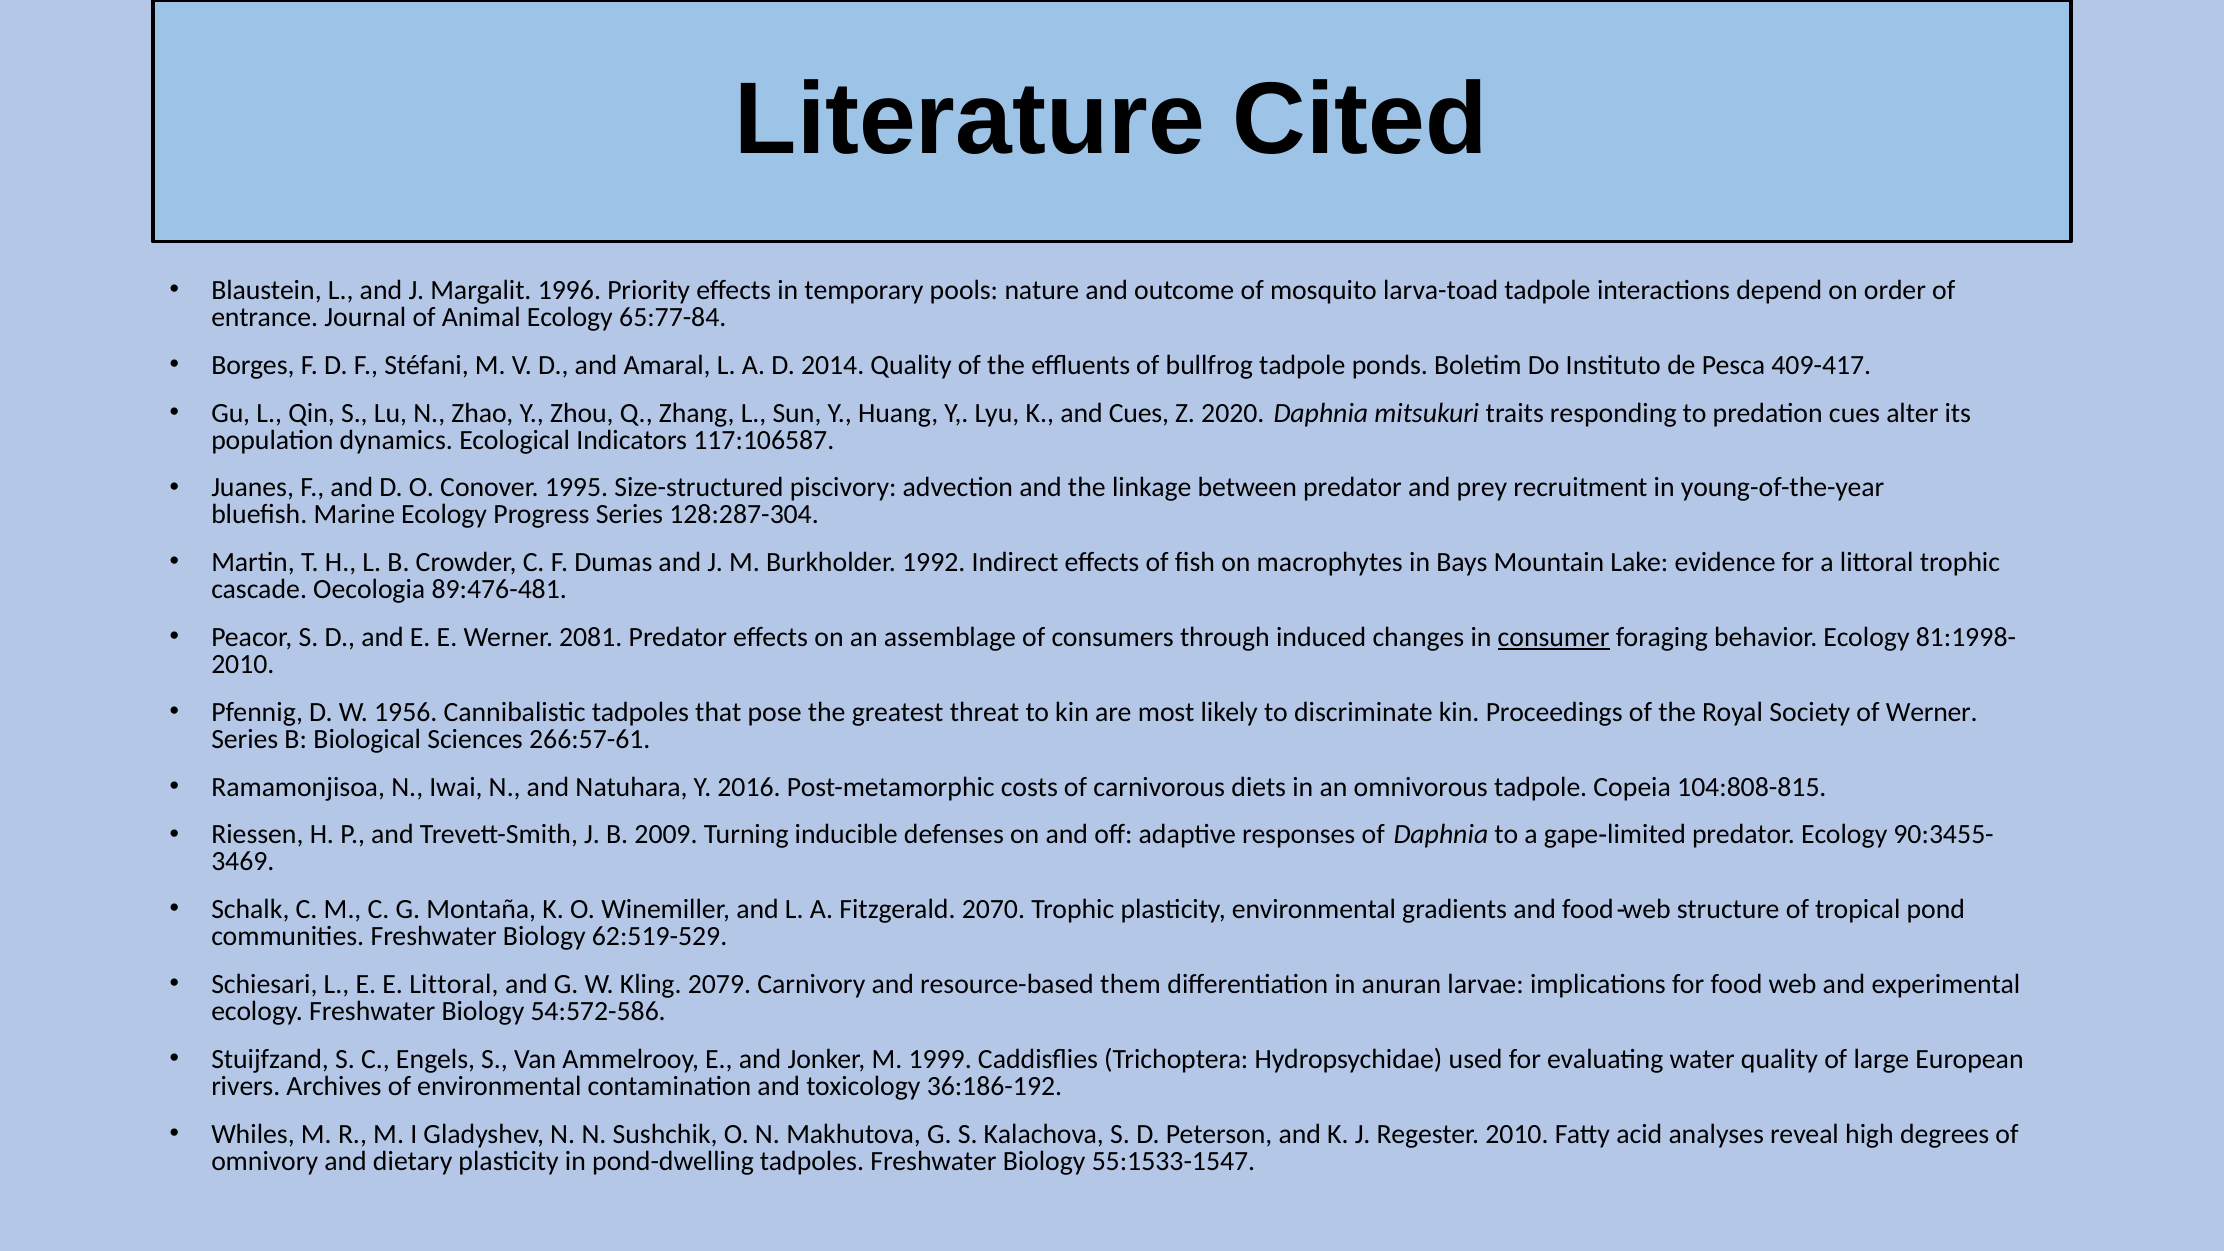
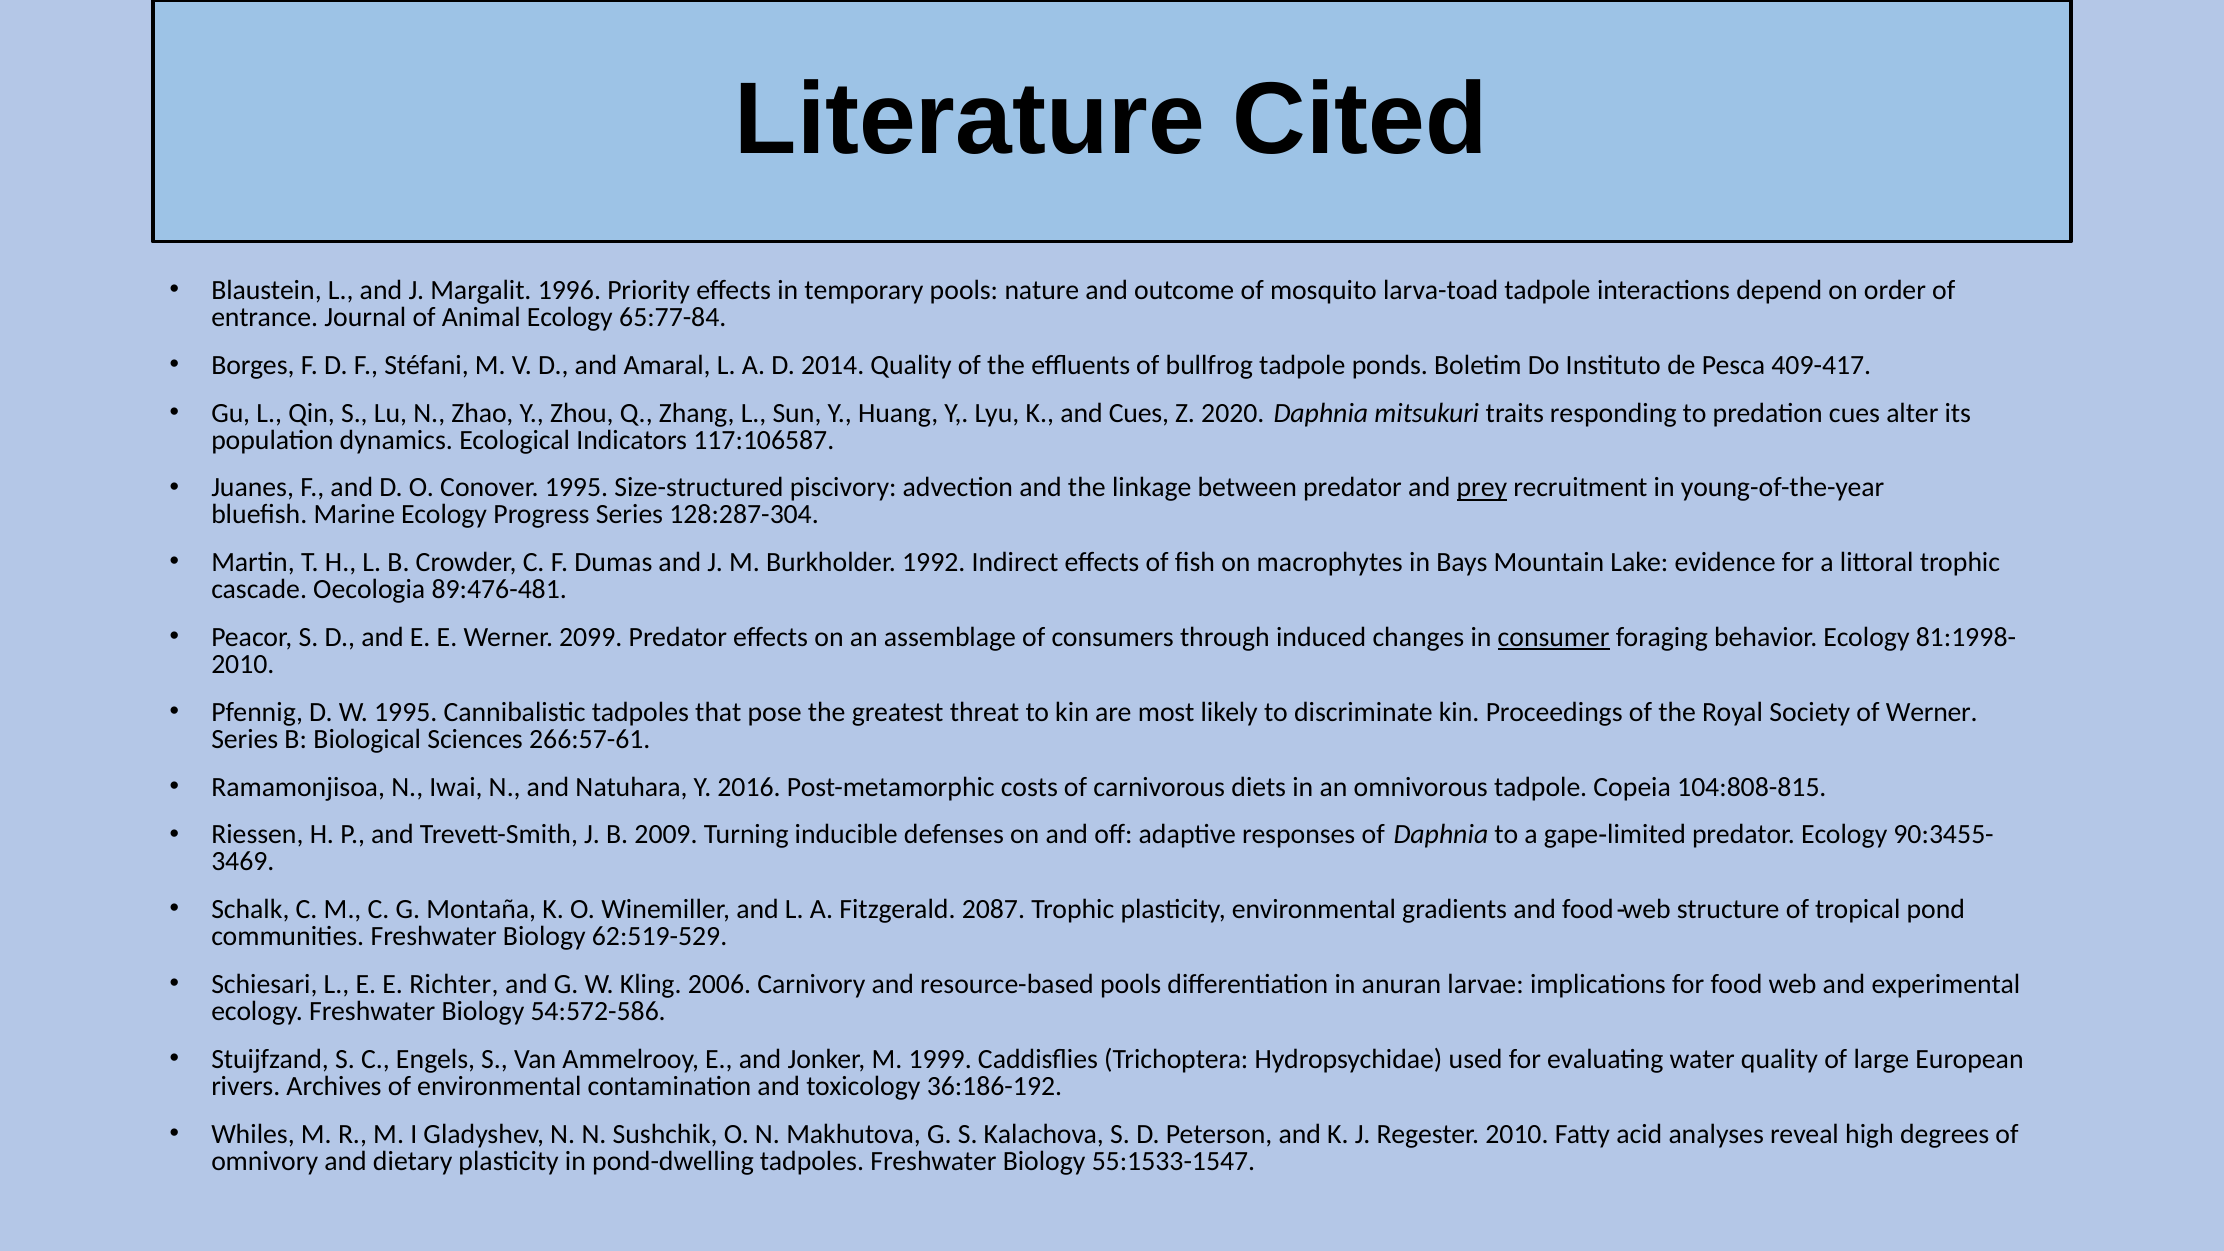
prey underline: none -> present (1482, 488)
2081: 2081 -> 2099 (591, 637)
W 1956: 1956 -> 1995 (406, 712)
2070: 2070 -> 2087 (993, 910)
E Littoral: Littoral -> Richter (454, 984)
2079: 2079 -> 2006 (719, 984)
resource-based them: them -> pools (1131, 984)
